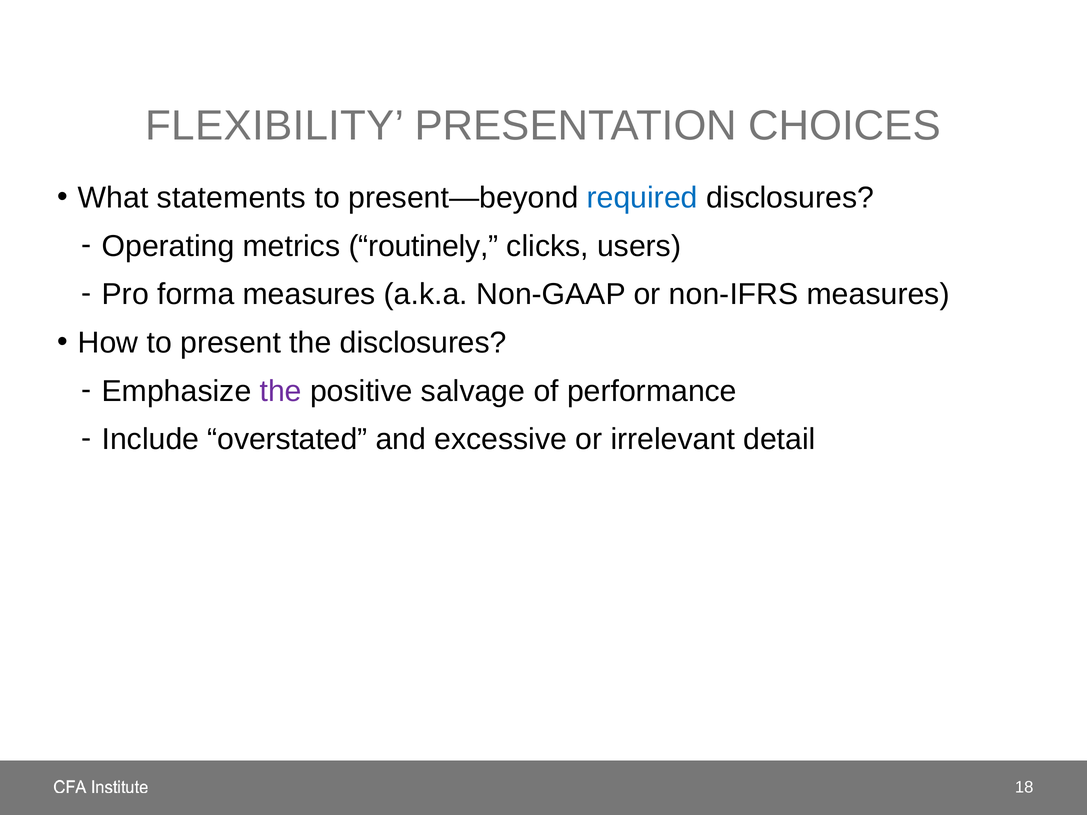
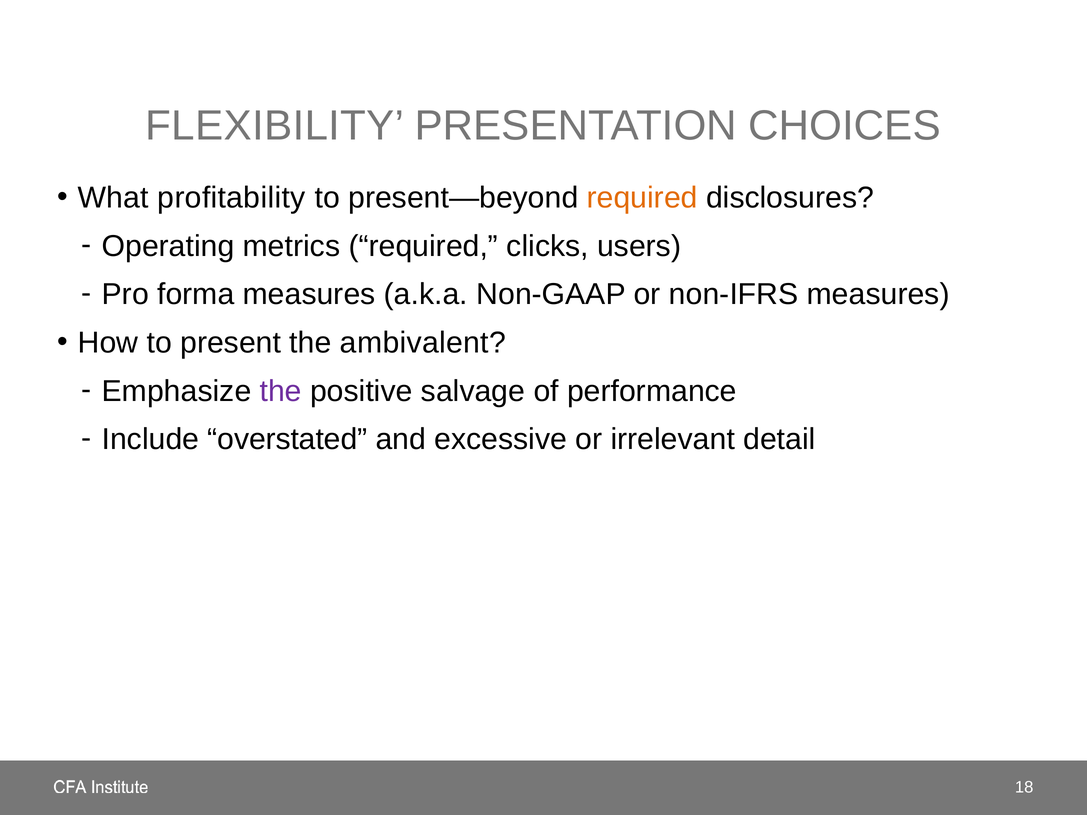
statements: statements -> profitability (231, 198)
required colour: blue -> orange (642, 198)
metrics routinely: routinely -> required (423, 246)
the disclosures: disclosures -> ambivalent (423, 343)
